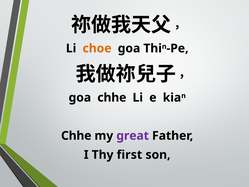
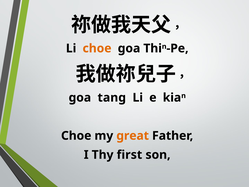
goa chhe: chhe -> tang (112, 97)
Chhe: Chhe -> Choe (76, 136)
great colour: purple -> orange (133, 136)
